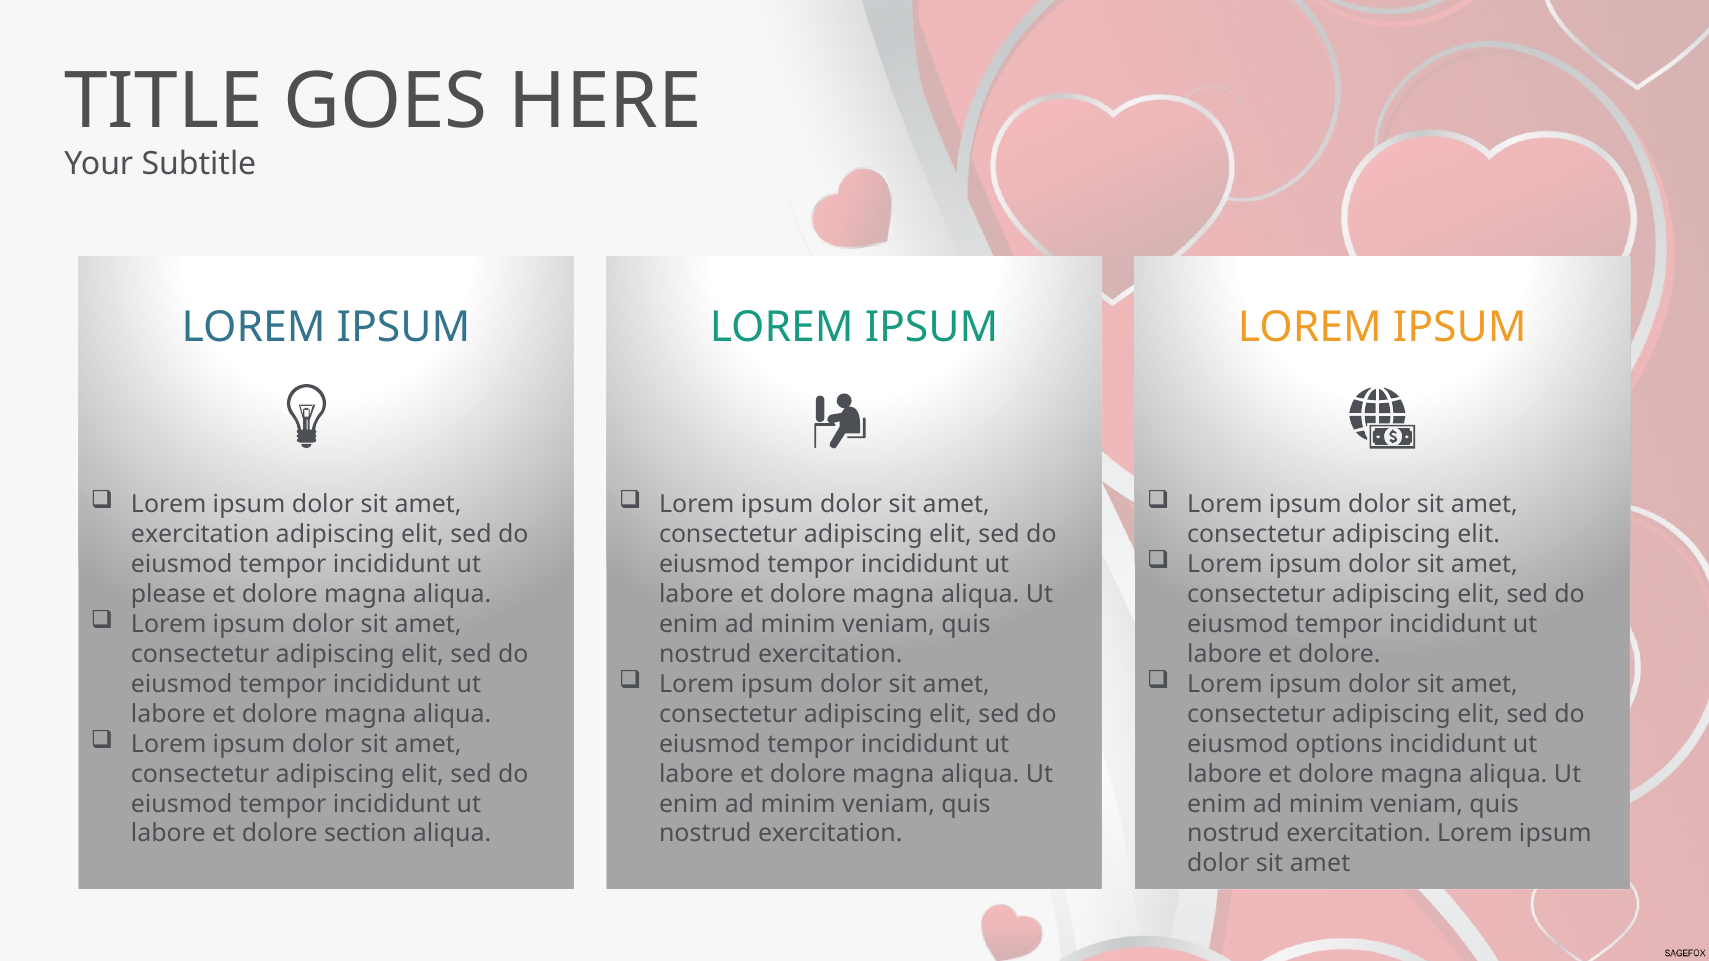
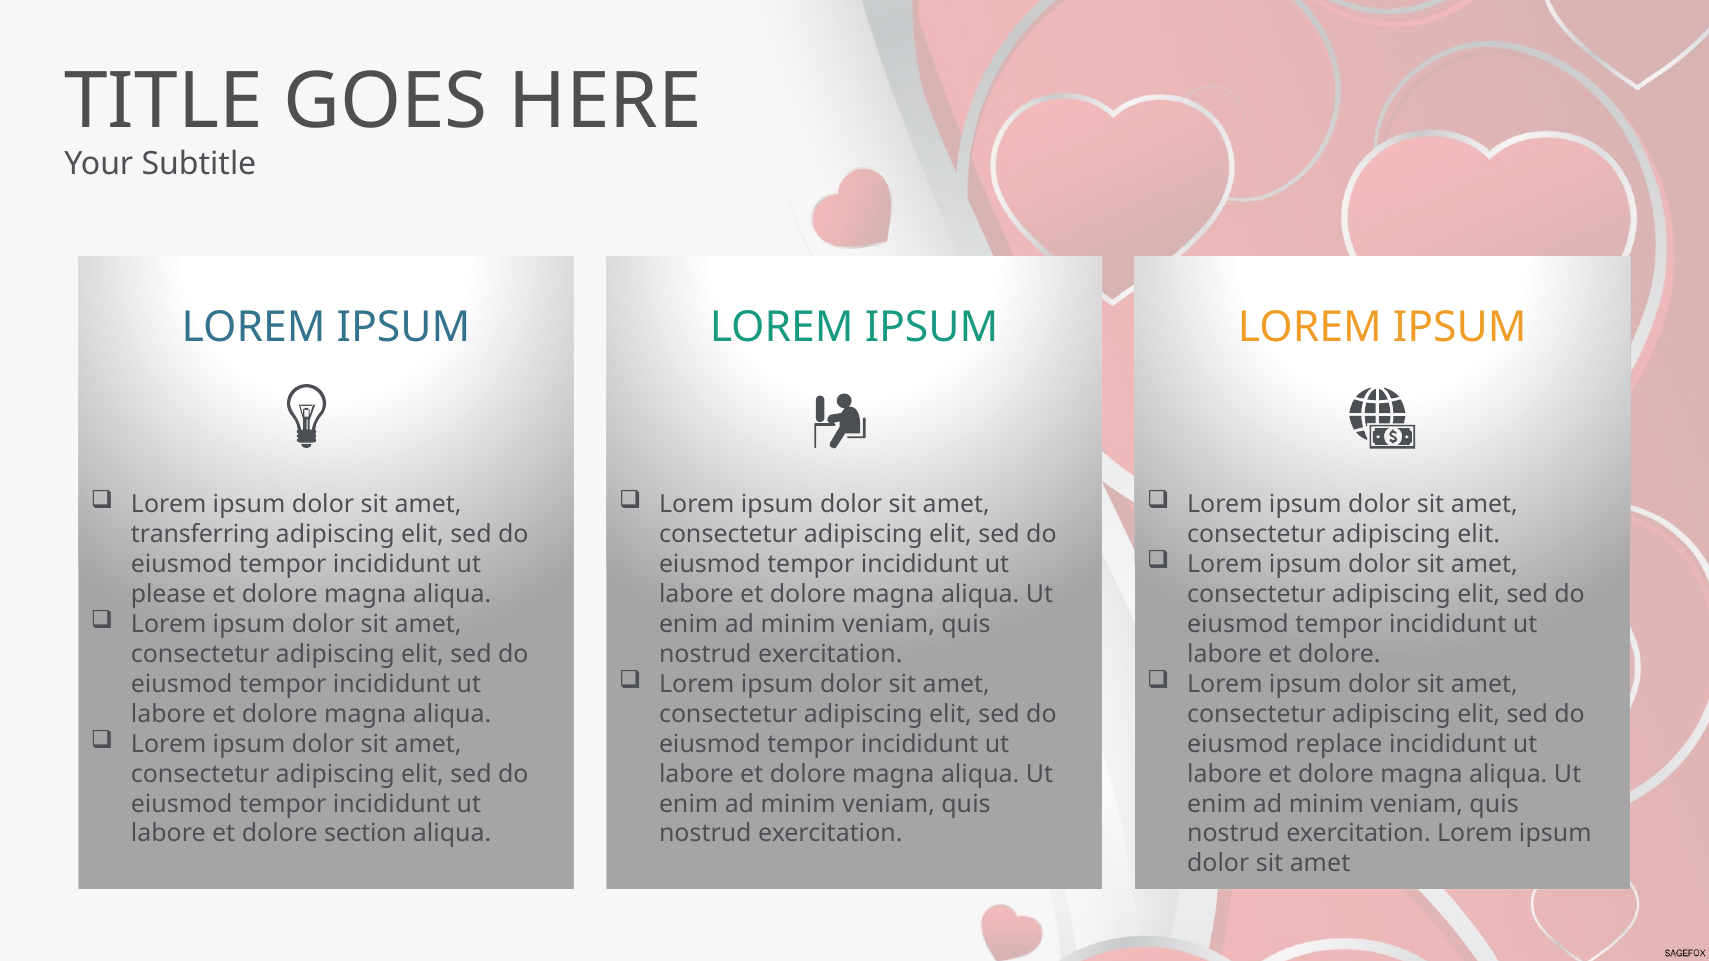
exercitation: exercitation -> transferring (200, 535)
options: options -> replace (1339, 744)
